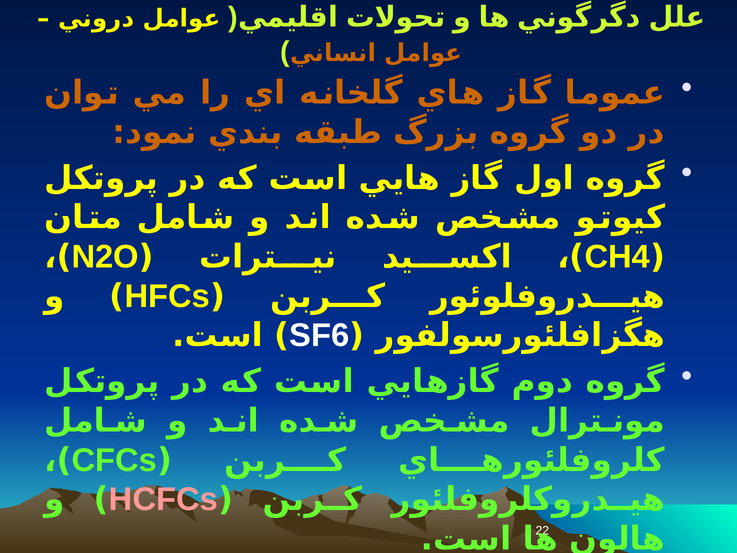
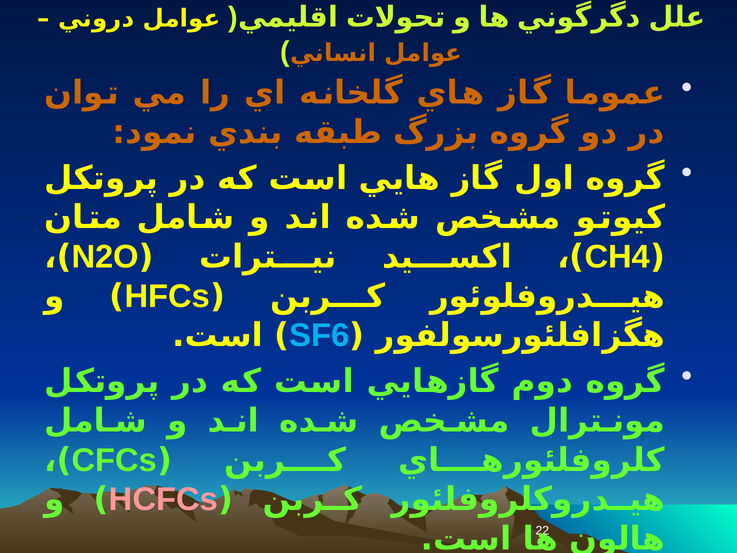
SF6 colour: white -> light blue (319, 336)
